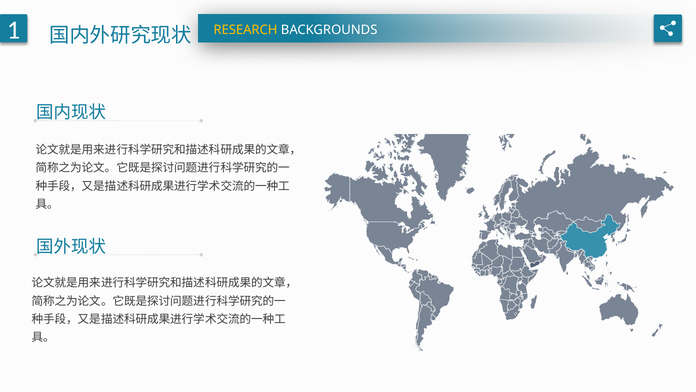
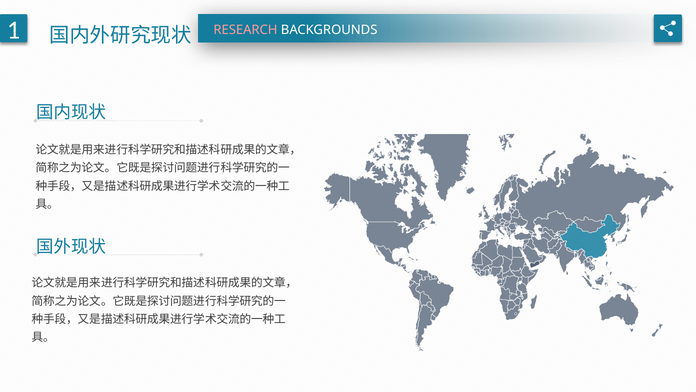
RESEARCH colour: yellow -> pink (245, 30)
